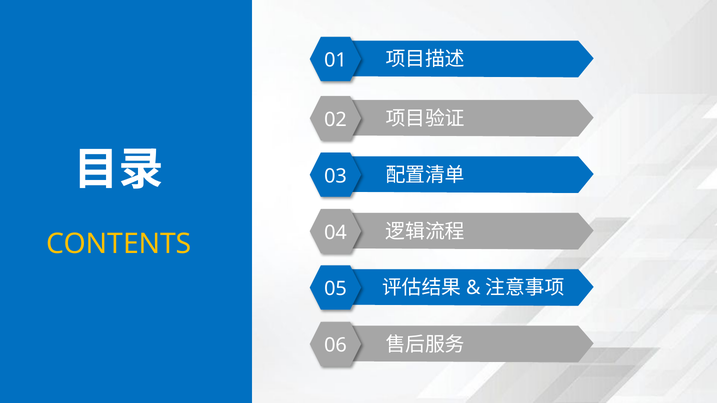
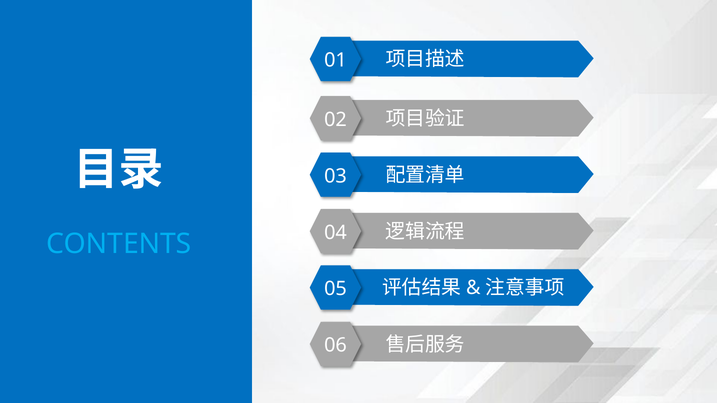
CONTENTS colour: yellow -> light blue (119, 244)
